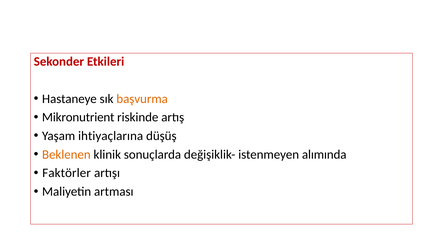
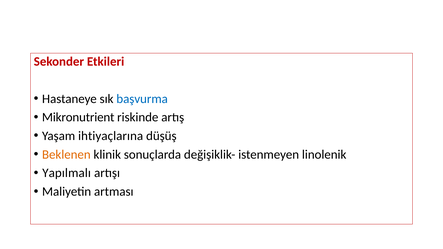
başvurma colour: orange -> blue (142, 99)
alımında: alımında -> linolenik (324, 155)
Faktörler: Faktörler -> Yapılmalı (67, 173)
